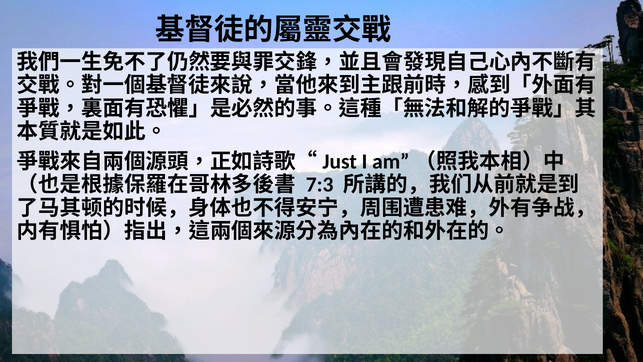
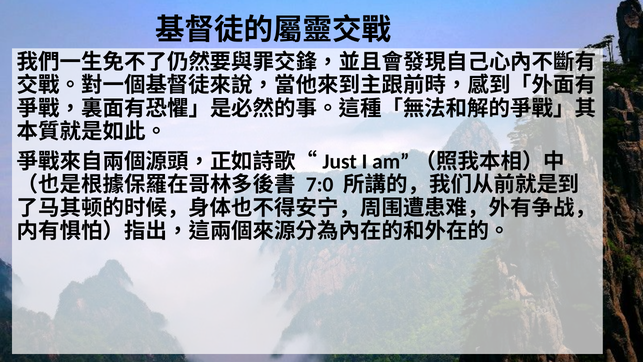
7:3: 7:3 -> 7:0 (320, 185)
